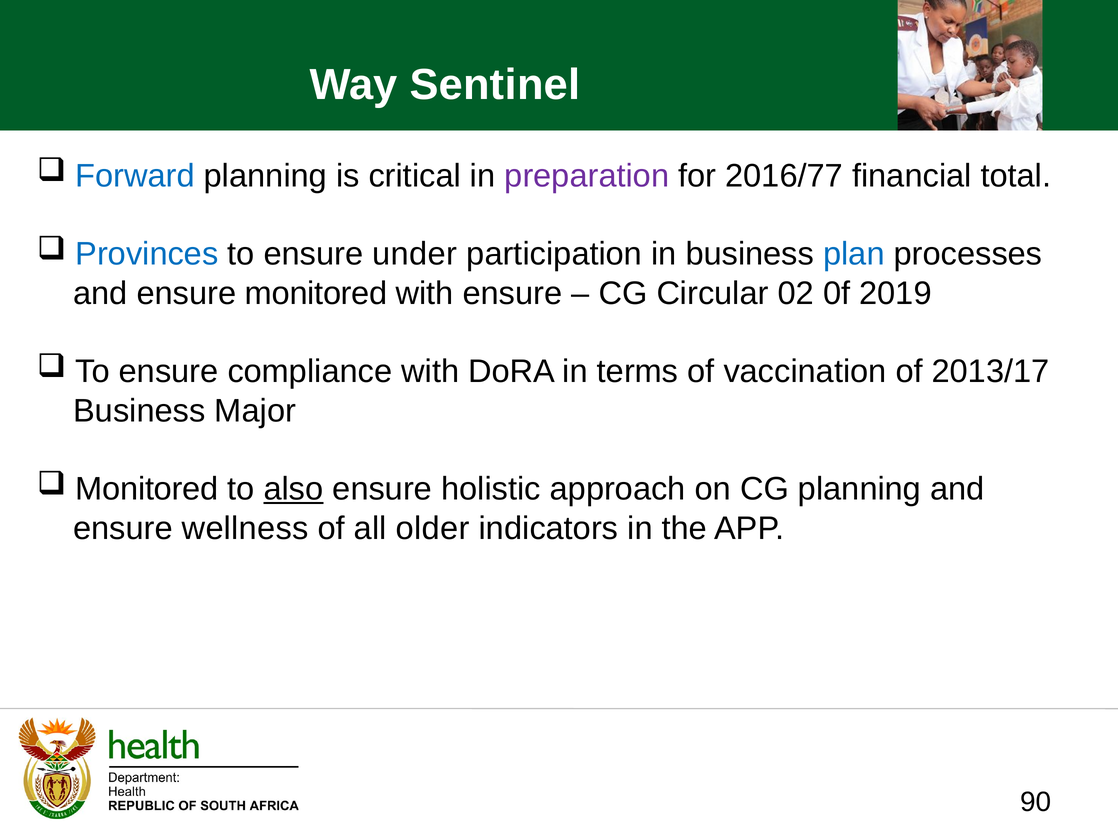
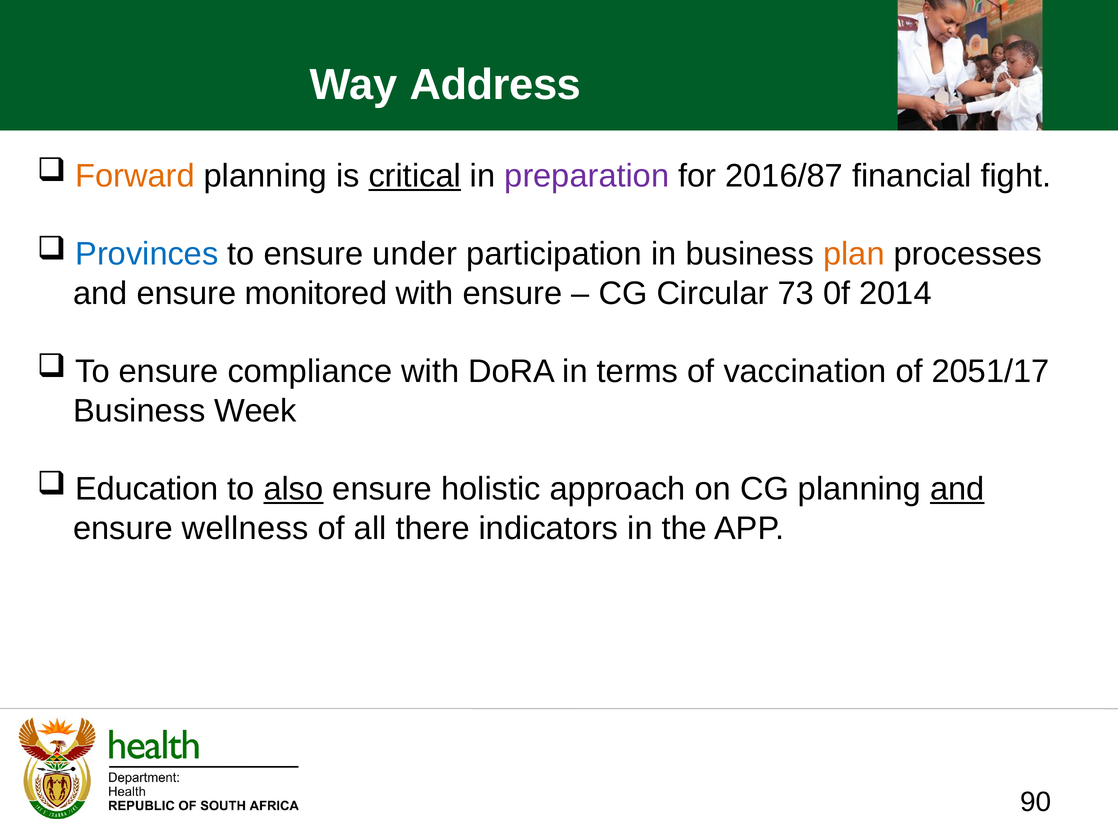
Sentinel: Sentinel -> Address (495, 85)
Forward colour: blue -> orange (135, 176)
critical underline: none -> present (415, 176)
2016/77: 2016/77 -> 2016/87 (784, 176)
total: total -> fight (1016, 176)
plan colour: blue -> orange (854, 254)
02: 02 -> 73 (796, 293)
2019: 2019 -> 2014 (895, 293)
2013/17: 2013/17 -> 2051/17 (991, 371)
Major: Major -> Week (255, 411)
Monitored: Monitored -> Education (147, 489)
and underline: none -> present (957, 489)
older: older -> there (433, 528)
